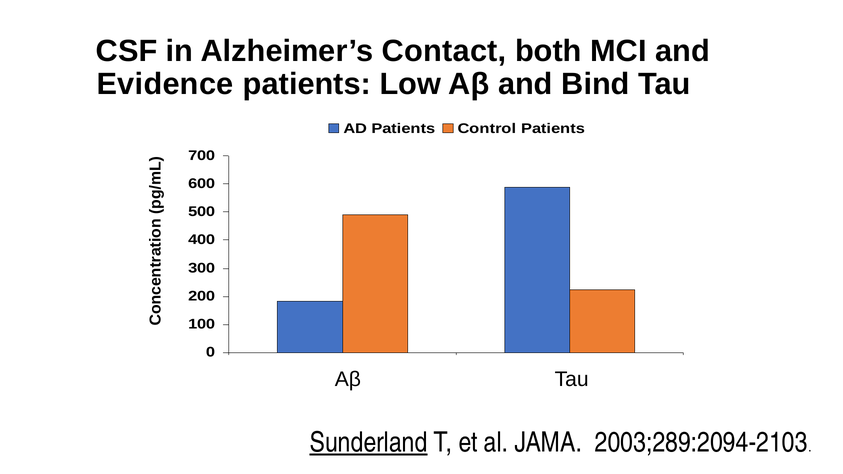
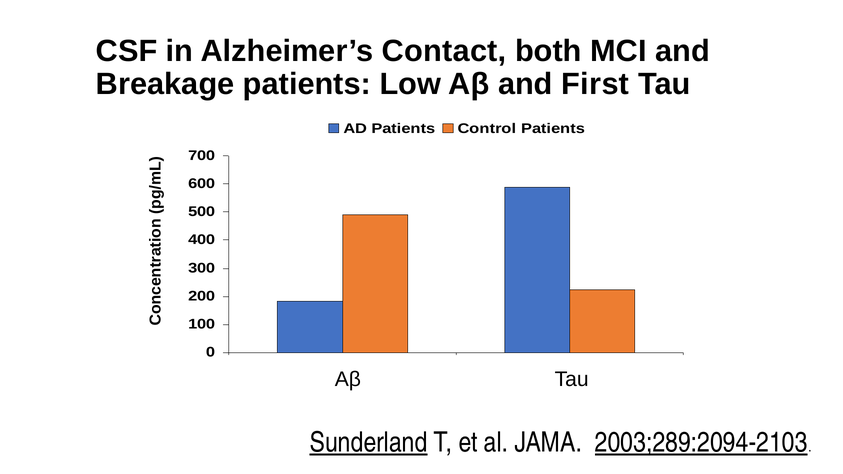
Evidence: Evidence -> Breakage (165, 84)
Bind: Bind -> First (595, 84)
2003;289:2094-2103 underline: none -> present (701, 443)
